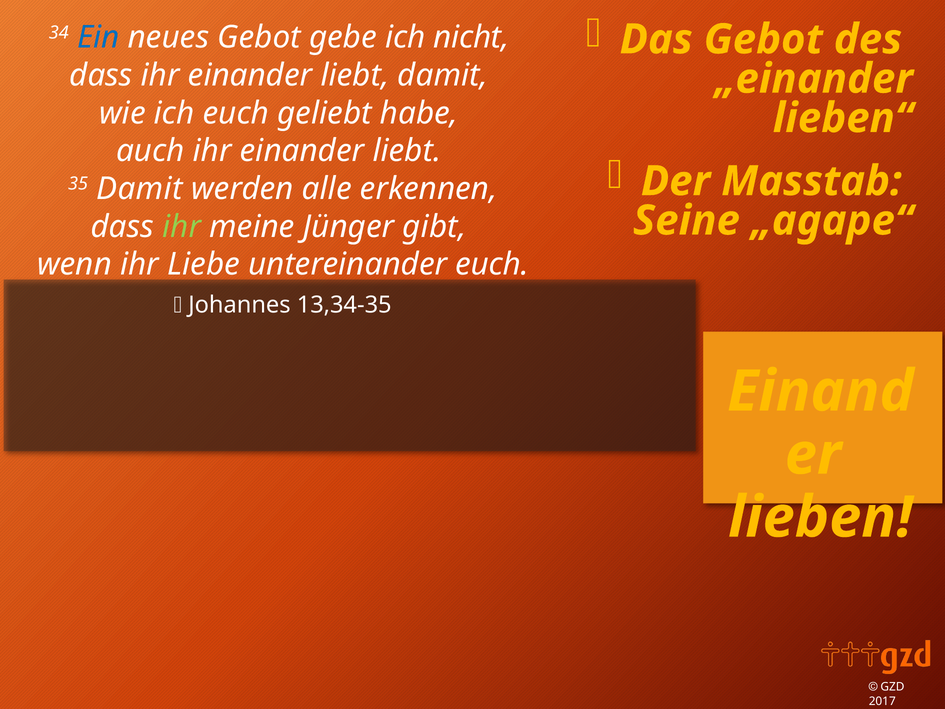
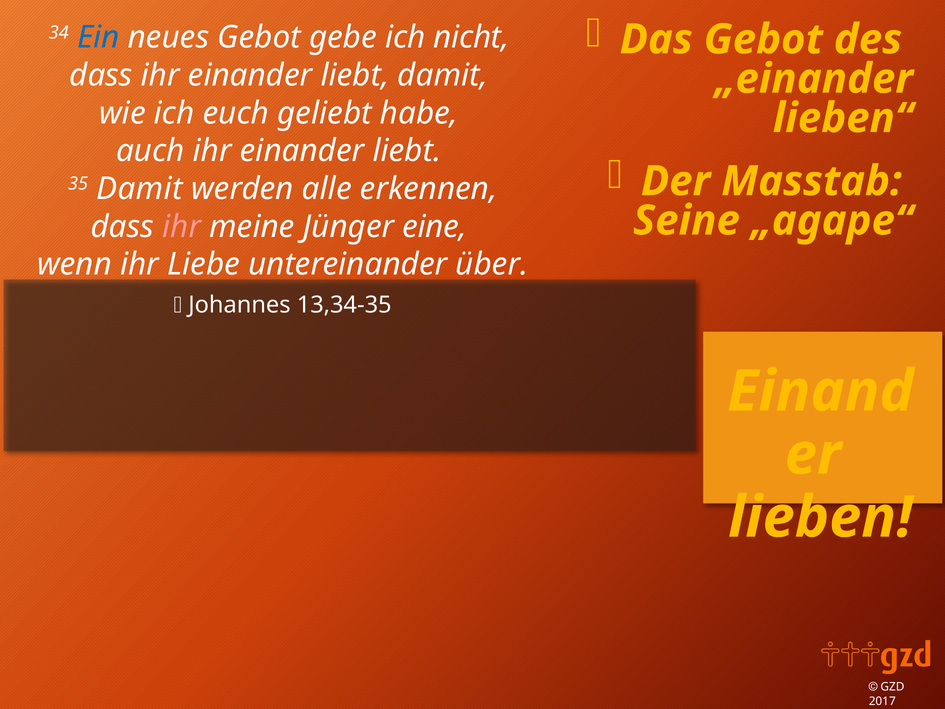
ihr colour: light green -> pink (182, 227)
gibt: gibt -> eine (435, 227)
untereinander euch: euch -> über (492, 264)
